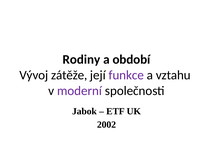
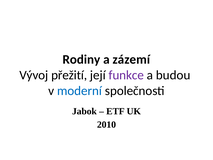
období: období -> zázemí (131, 59)
zátěže: zátěže -> přežití (69, 75)
vztahu: vztahu -> budou (173, 75)
moderní colour: purple -> blue (80, 91)
2002: 2002 -> 2010 (106, 124)
